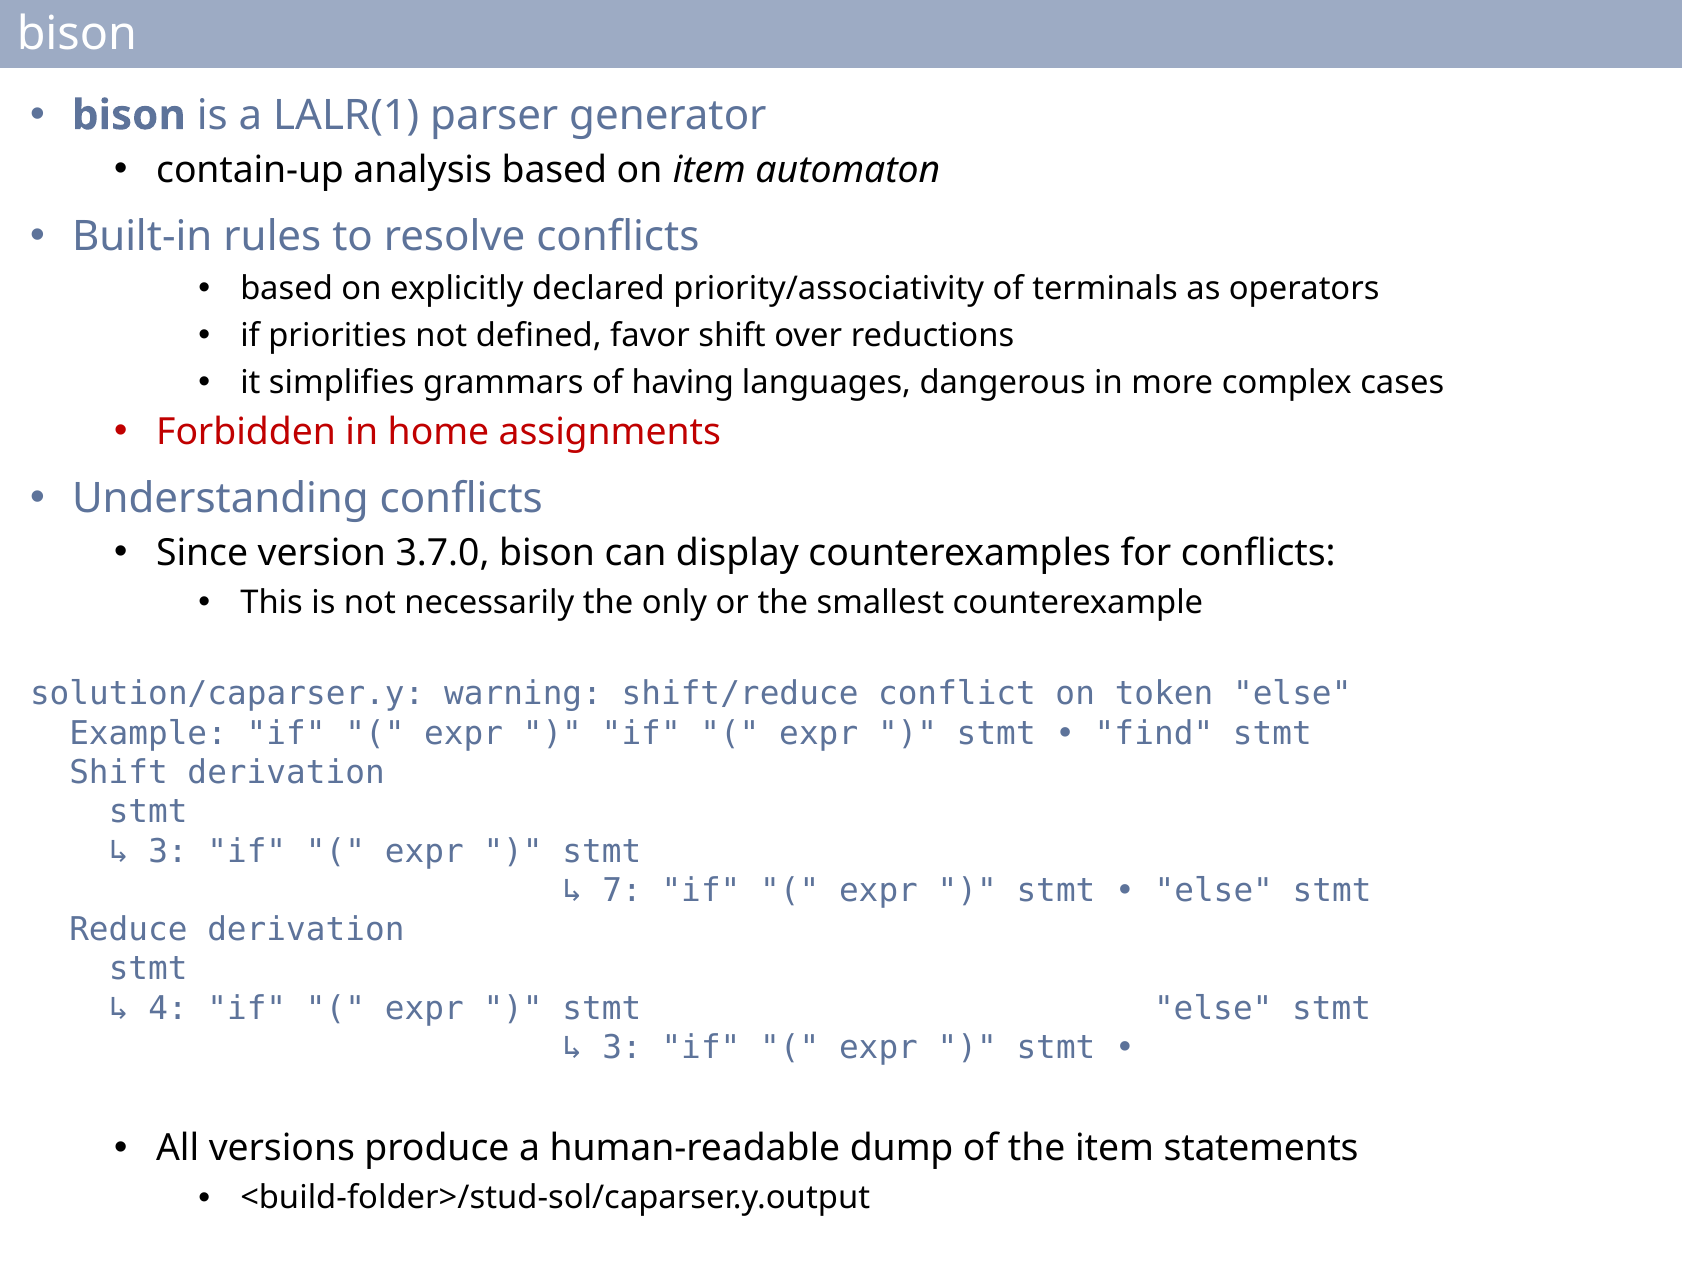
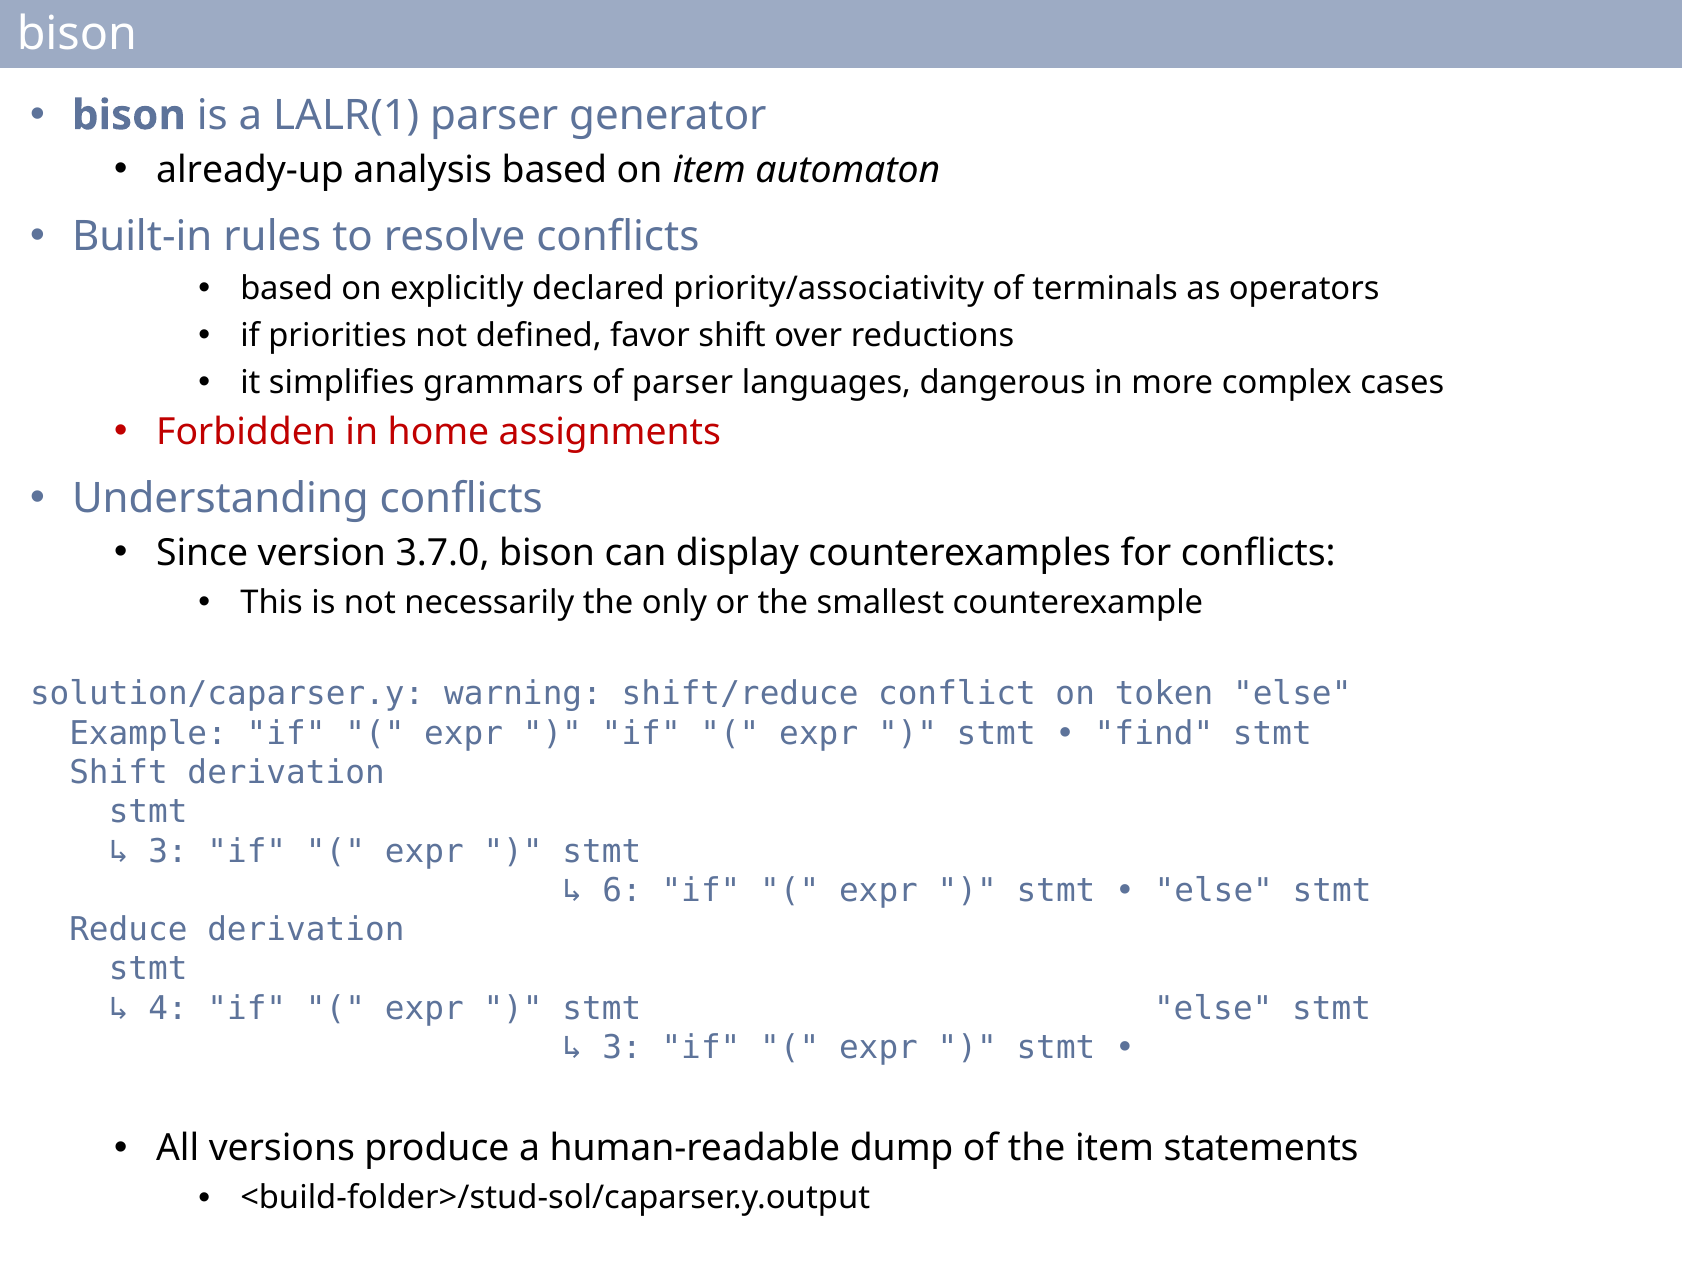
contain-up: contain-up -> already-up (250, 170)
of having: having -> parser (682, 382)
7: 7 -> 6 (622, 890)
